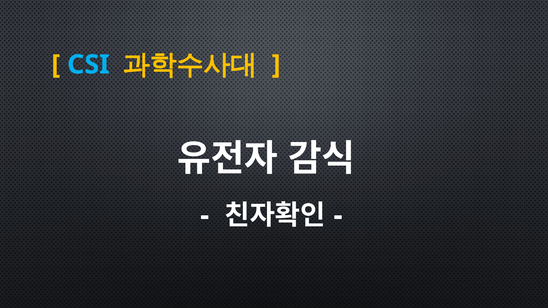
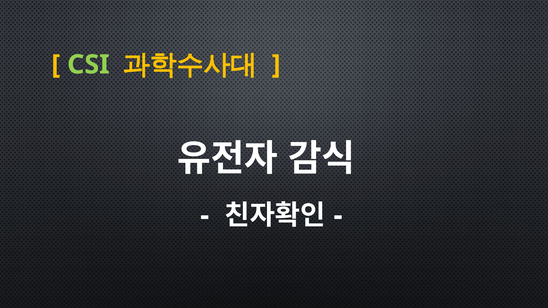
CSI colour: light blue -> light green (88, 65)
